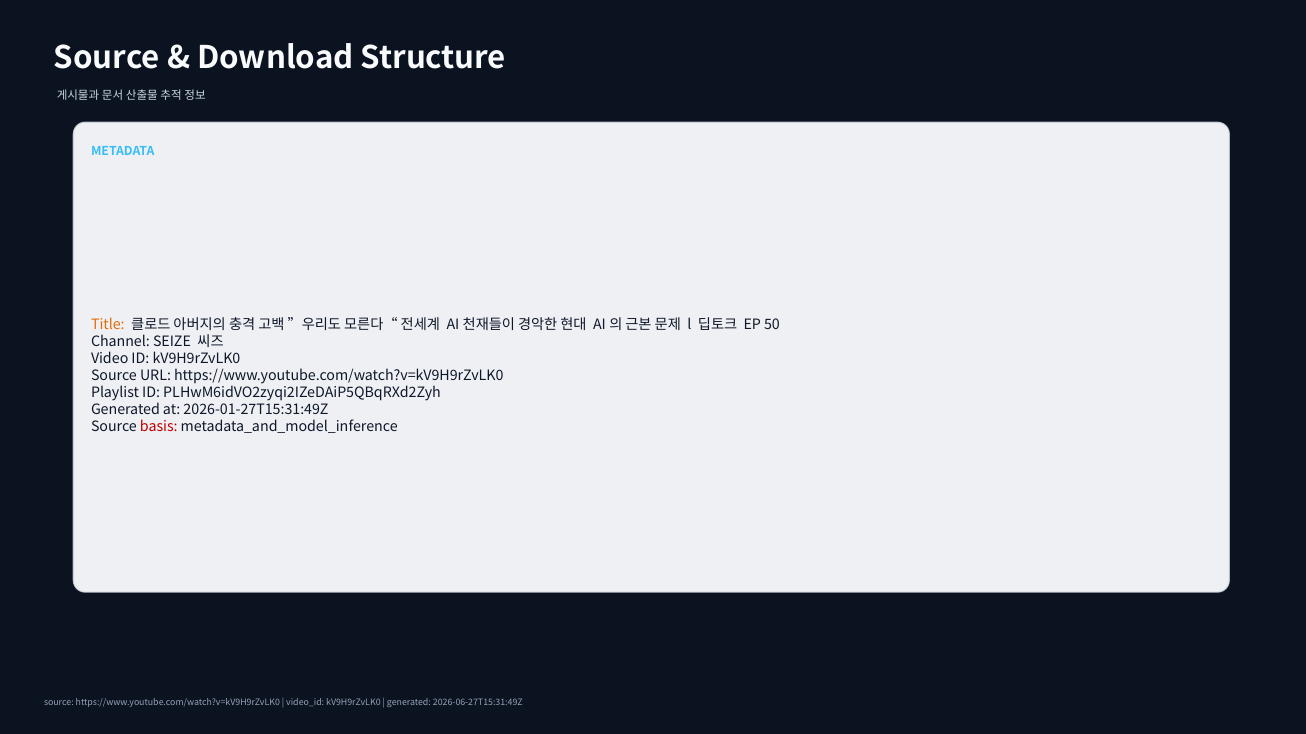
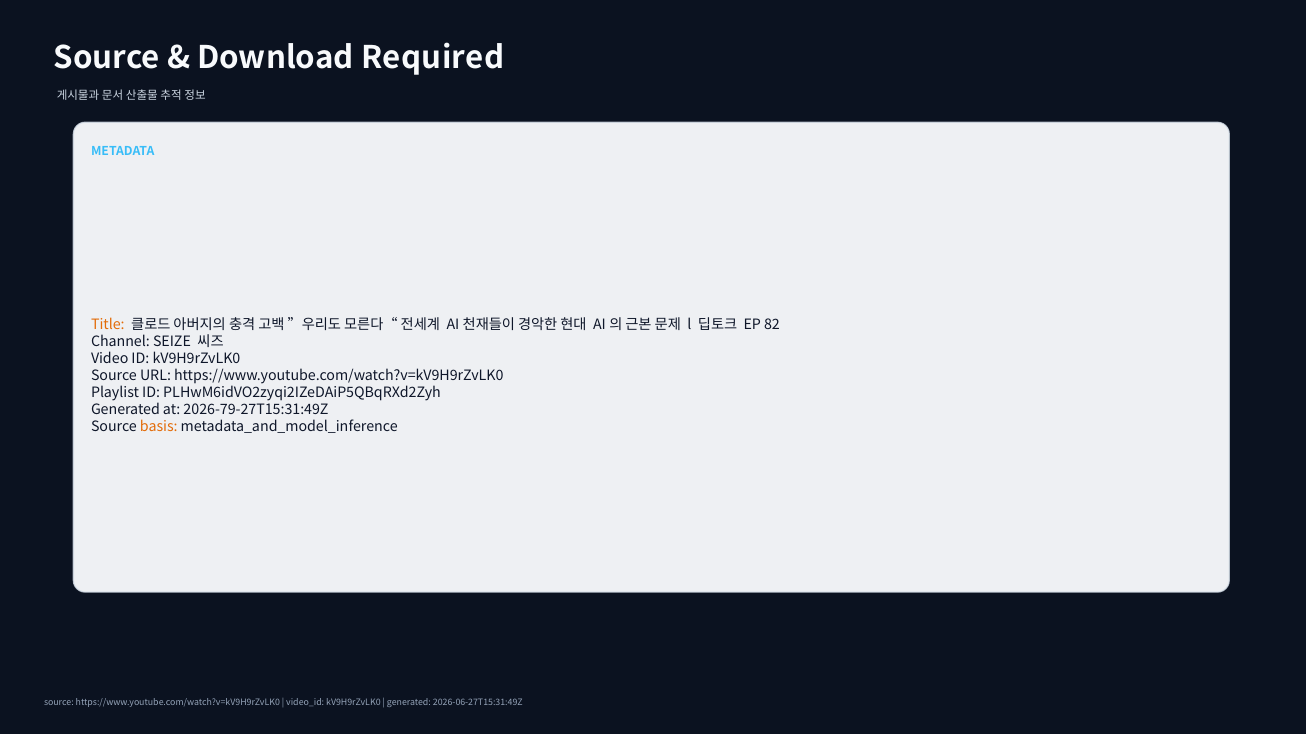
Structure: Structure -> Required (433, 59)
50: 50 -> 82 (772, 325)
2026-01-27T15:31:49Z: 2026-01-27T15:31:49Z -> 2026-79-27T15:31:49Z (256, 410)
basis colour: red -> orange (159, 427)
